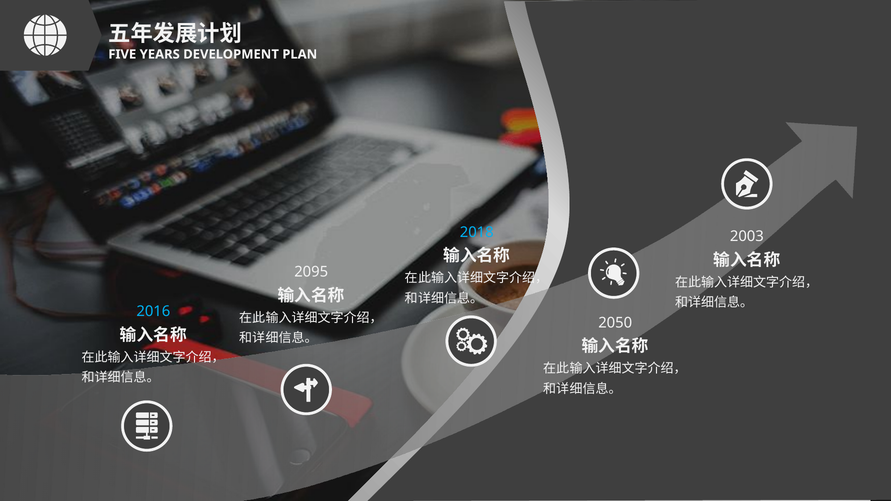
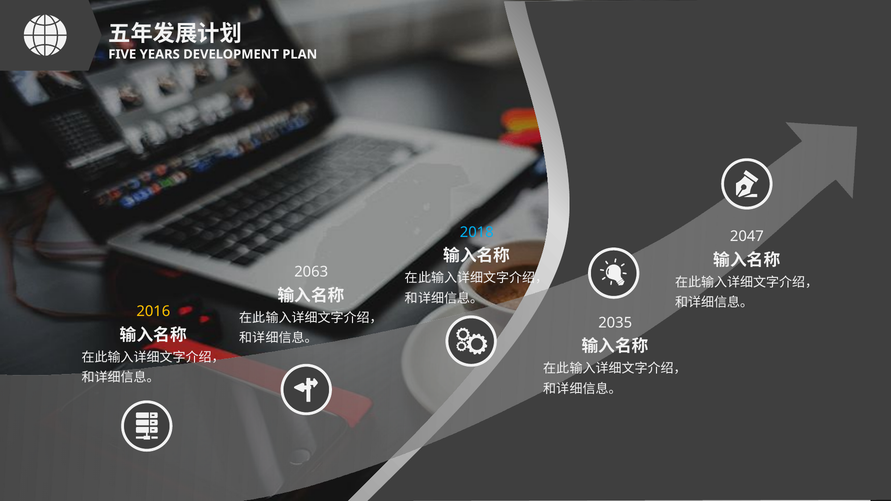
2003: 2003 -> 2047 (747, 237)
2095: 2095 -> 2063 (311, 272)
2016 colour: light blue -> yellow (153, 312)
2050: 2050 -> 2035 (615, 323)
